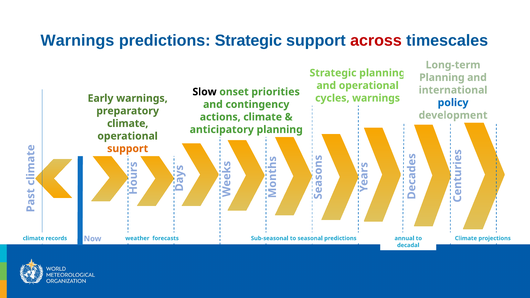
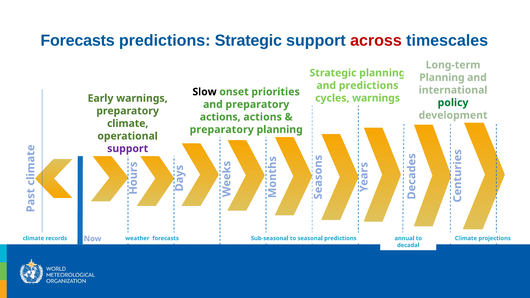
Warnings: Warnings -> Forecasts (78, 41)
and operational: operational -> predictions (369, 86)
policy colour: blue -> green (453, 103)
and contingency: contingency -> preparatory (257, 104)
actions climate: climate -> actions (263, 117)
anticipatory: anticipatory -> preparatory (222, 130)
support colour: orange -> purple (128, 149)
